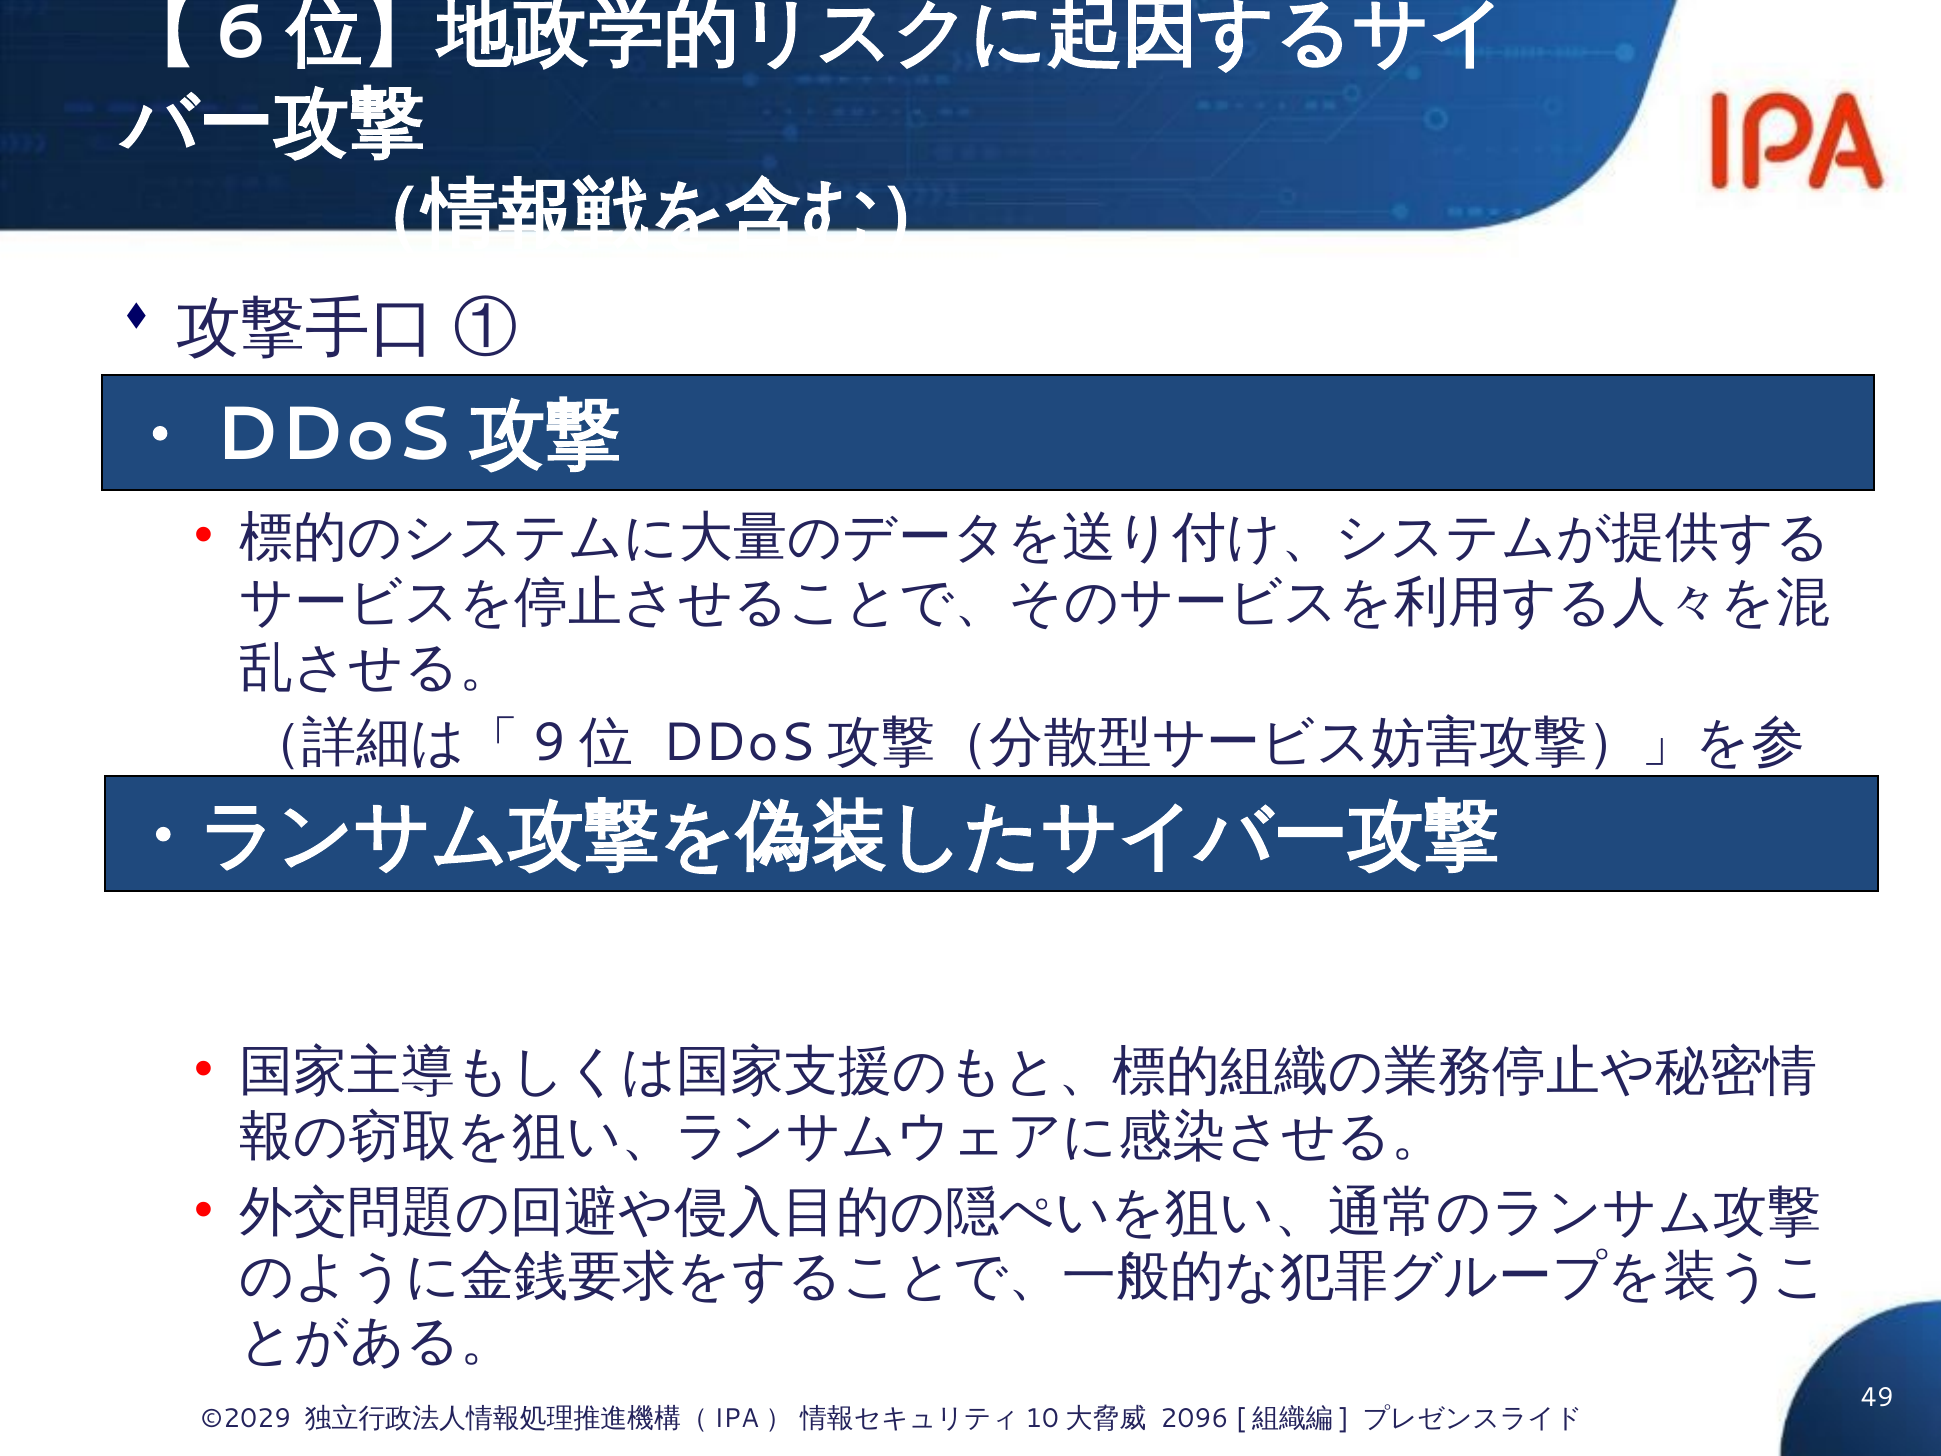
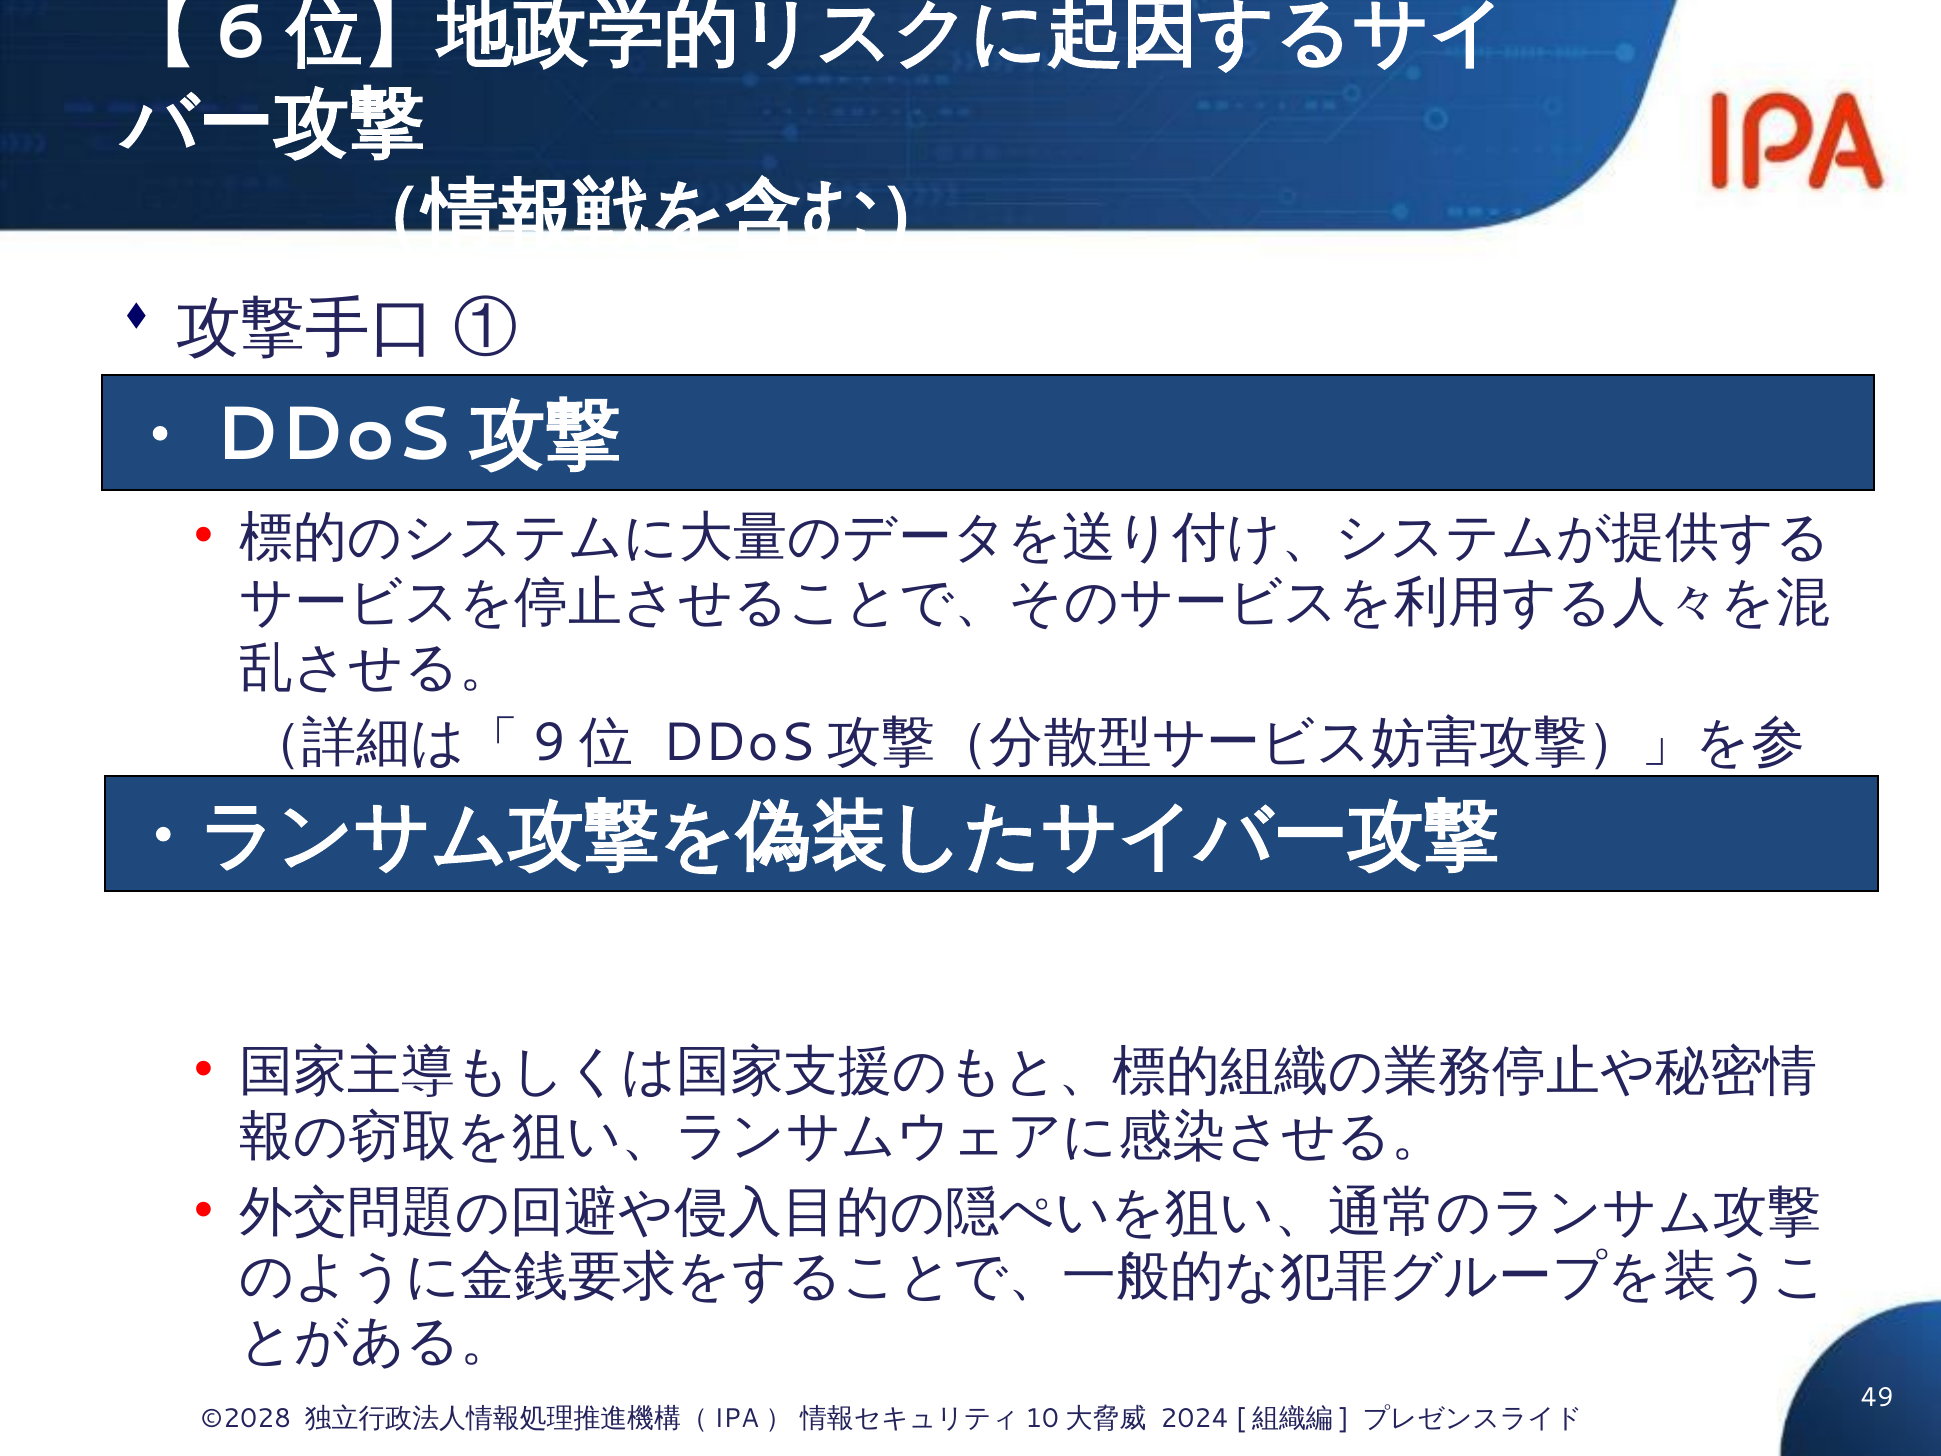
©2029: ©2029 -> ©2028 (246, 1418)
2096: 2096 -> 2024 (1194, 1418)
